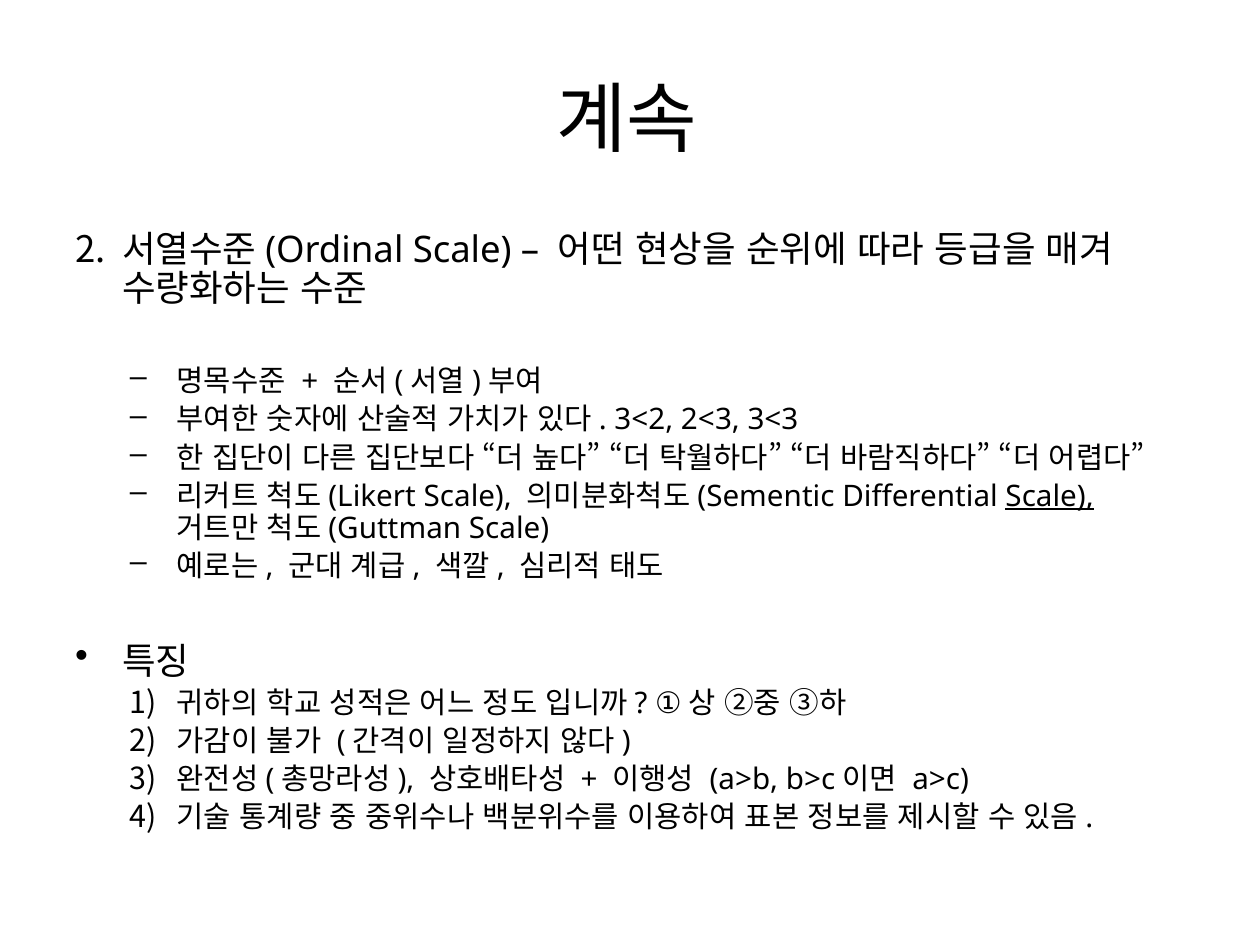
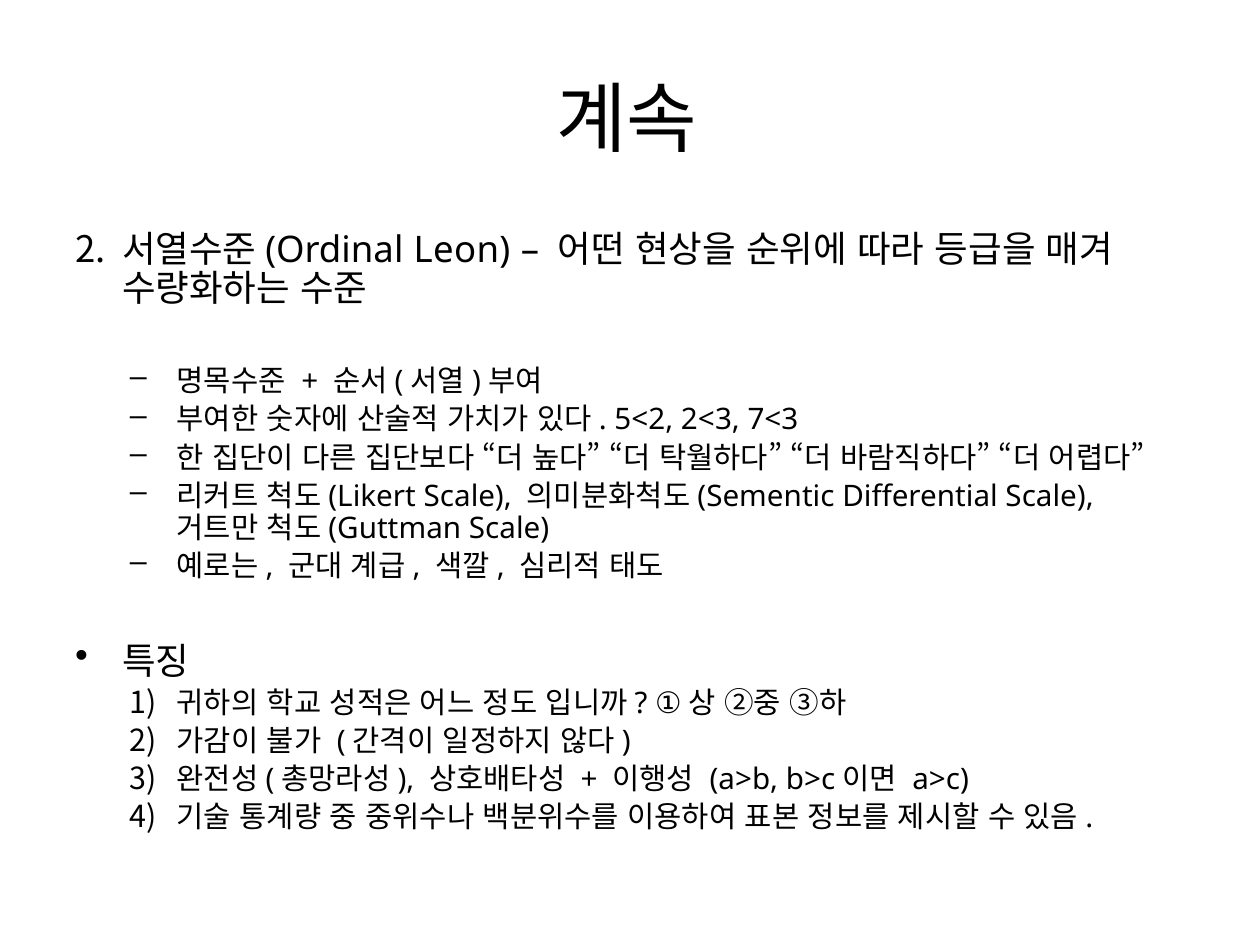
Scale: Scale -> Leon (462, 250)
3<2: 3<2 -> 5<2 (644, 420)
3<3: 3<3 -> 7<3 (773, 420)
Scale underline: present -> none (1050, 496)
